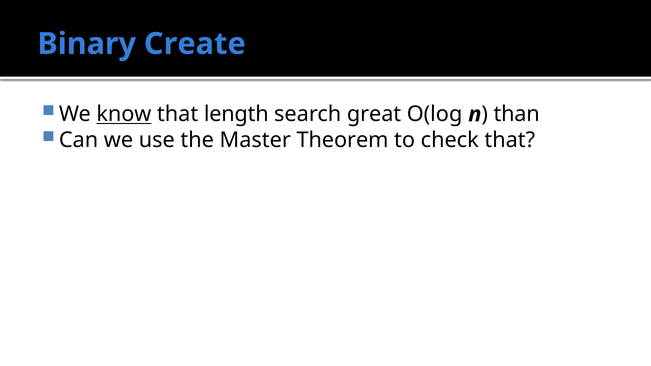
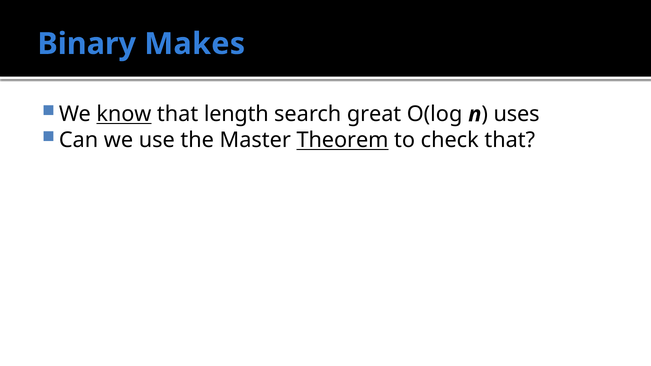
Create: Create -> Makes (195, 44)
than: than -> uses (517, 114)
Theorem underline: none -> present (343, 140)
